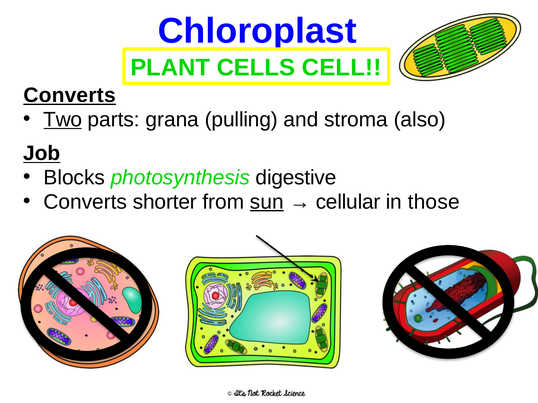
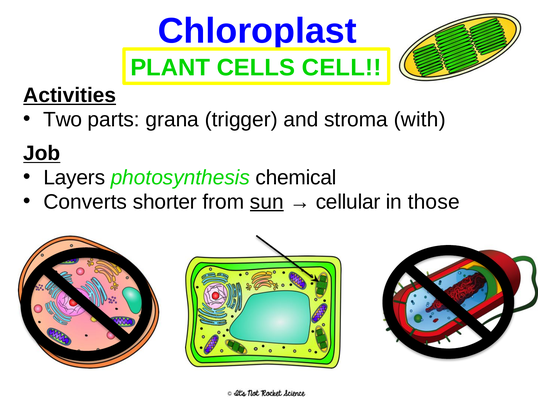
Converts: Converts -> Activities (70, 95)
Two underline: present -> none (63, 120)
pulling: pulling -> trigger (241, 120)
also: also -> with (420, 120)
Blocks: Blocks -> Layers (74, 178)
digestive: digestive -> chemical (296, 178)
